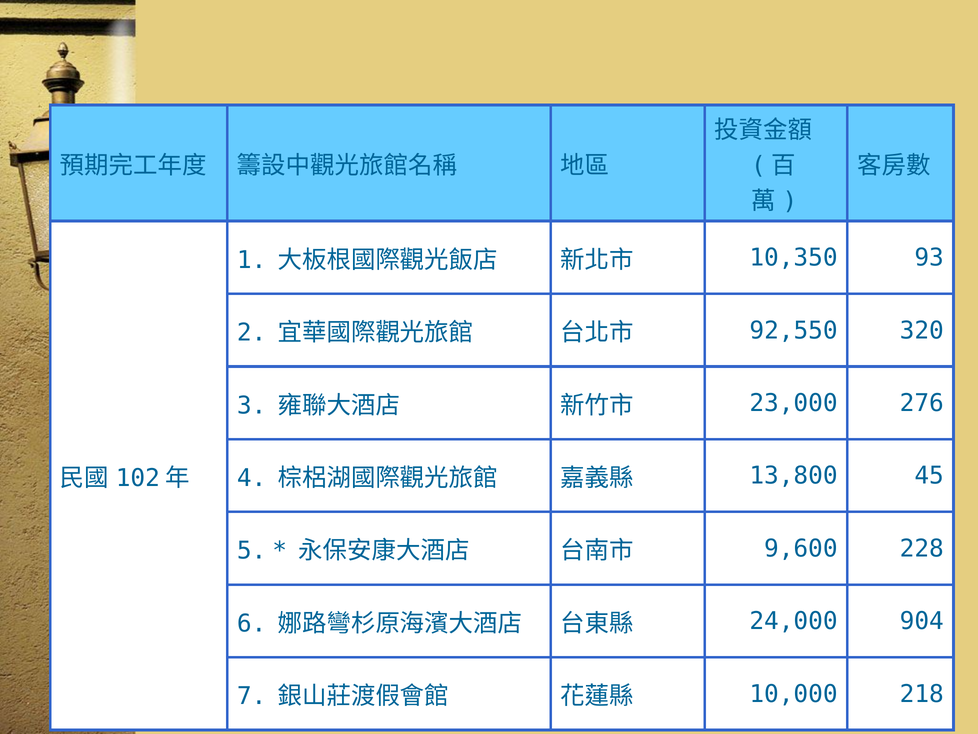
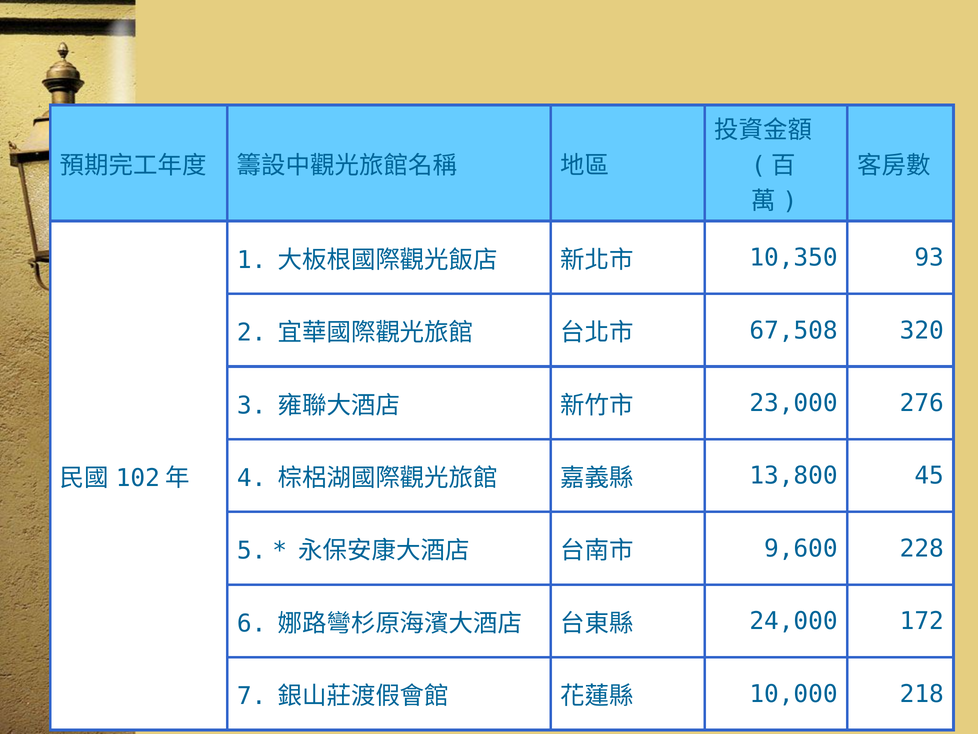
92,550: 92,550 -> 67,508 (794, 330)
904: 904 -> 172 (922, 621)
